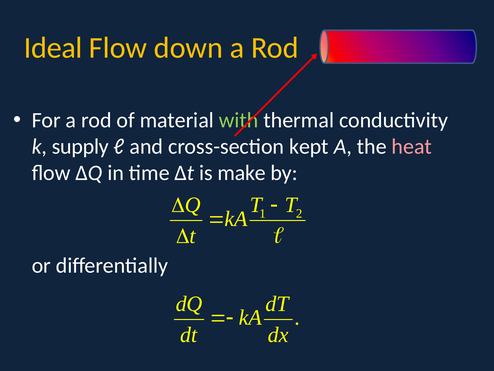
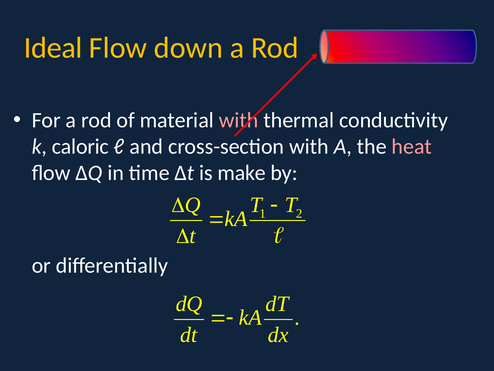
with colour: light green -> pink (239, 120)
supply: supply -> caloric (80, 146)
cross-section kept: kept -> with (309, 146)
